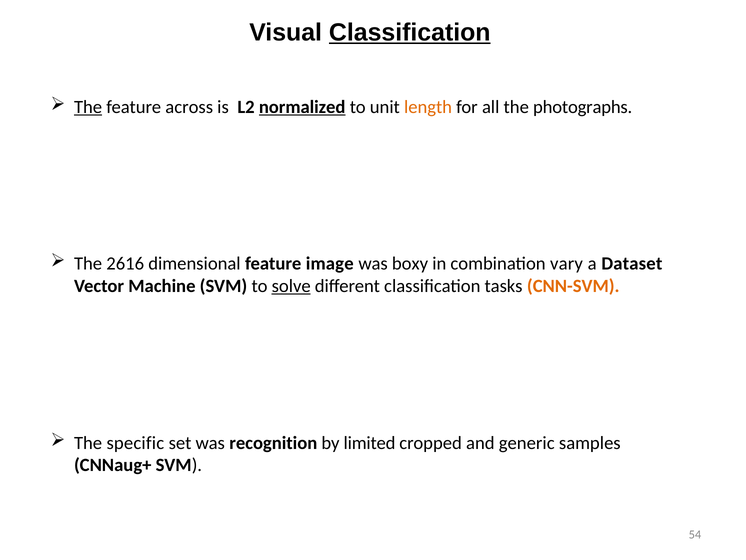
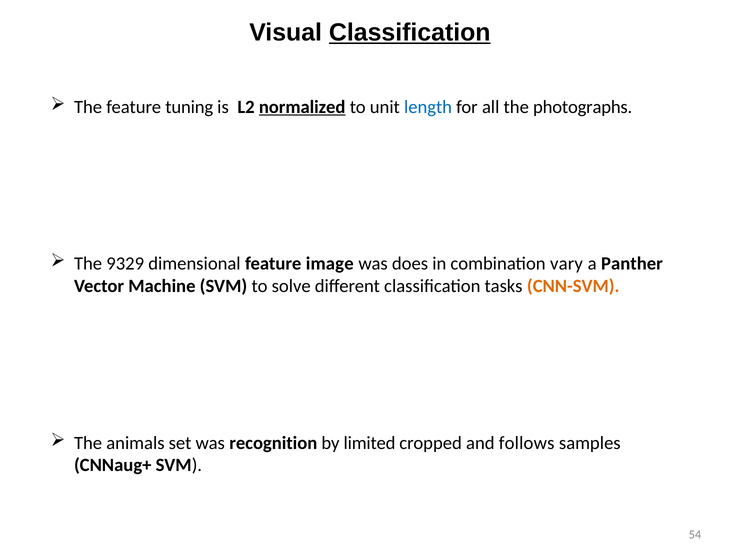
The underline: present -> none (88, 107)
across: across -> tuning (189, 107)
length colour: orange -> blue (428, 107)
2616: 2616 -> 9329 (125, 263)
boxy: boxy -> does (410, 263)
Dataset: Dataset -> Panther (632, 263)
solve underline: present -> none (291, 286)
specific: specific -> animals (135, 443)
generic: generic -> follows (527, 443)
